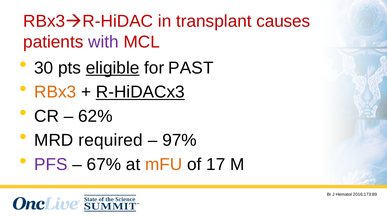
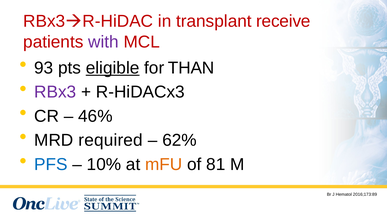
causes: causes -> receive (283, 21)
30: 30 -> 93 (44, 68)
PAST: PAST -> THAN (191, 68)
RBx3 colour: orange -> purple (55, 92)
R-HiDACx3 underline: present -> none (140, 92)
62%: 62% -> 46% (95, 116)
97%: 97% -> 62% (180, 140)
PFS colour: purple -> blue (51, 164)
67%: 67% -> 10% (104, 164)
17: 17 -> 81 (216, 164)
